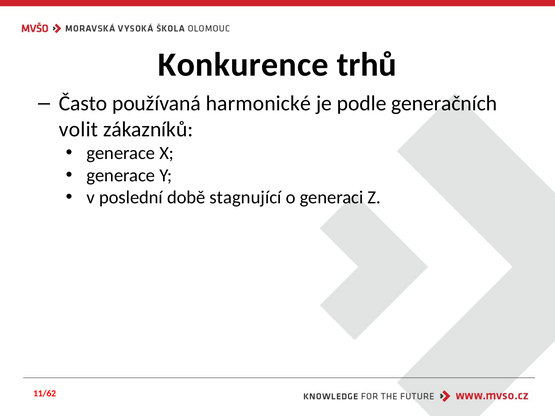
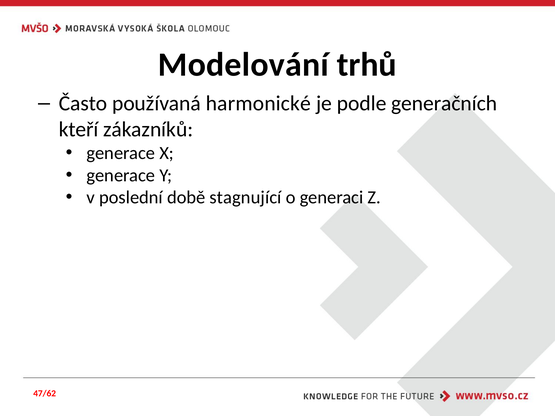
Konkurence: Konkurence -> Modelování (243, 65)
volit: volit -> kteří (79, 129)
11/62: 11/62 -> 47/62 (45, 394)
